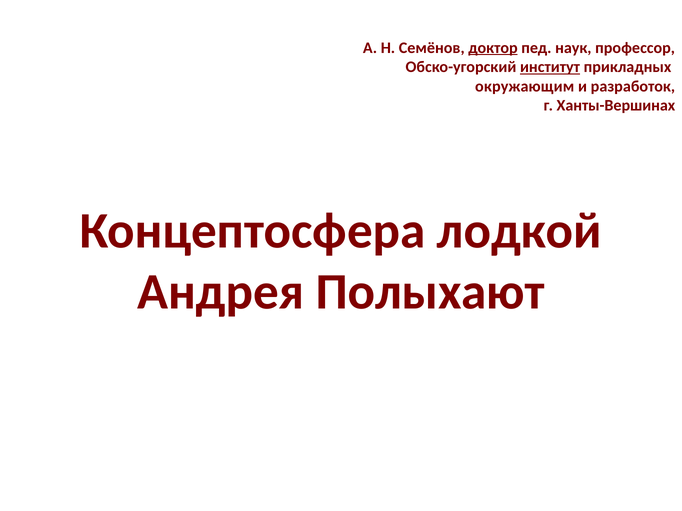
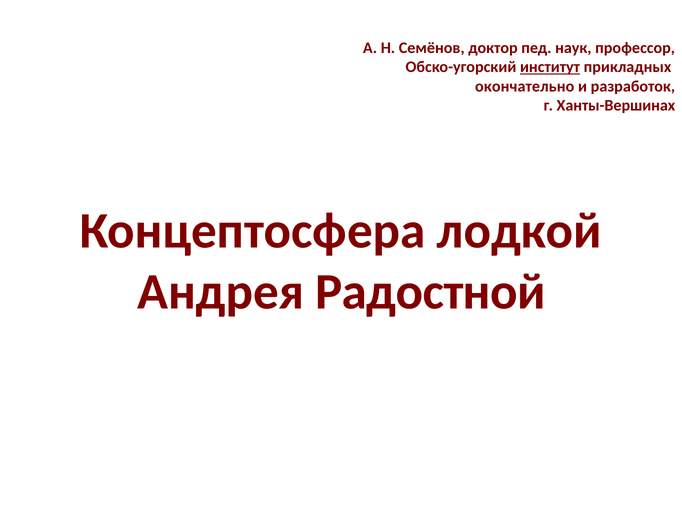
доктор underline: present -> none (493, 48)
окружающим: окружающим -> окончательно (525, 86)
Полыхают: Полыхают -> Радостной (430, 292)
